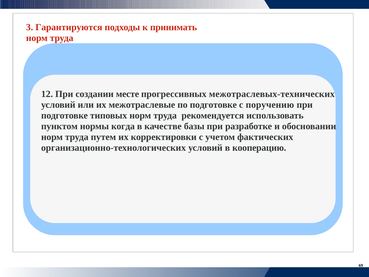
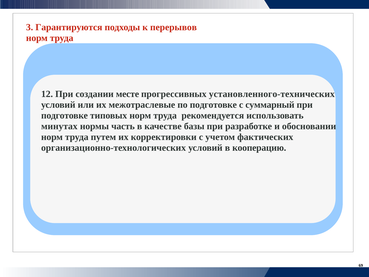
принимать: принимать -> перерывов (174, 27)
межотраслевых-технических: межотраслевых-технических -> установленного-технических (272, 94)
поручению: поручению -> суммарный (270, 105)
пунктом: пунктом -> минутах (59, 126)
когда: когда -> часть (123, 126)
